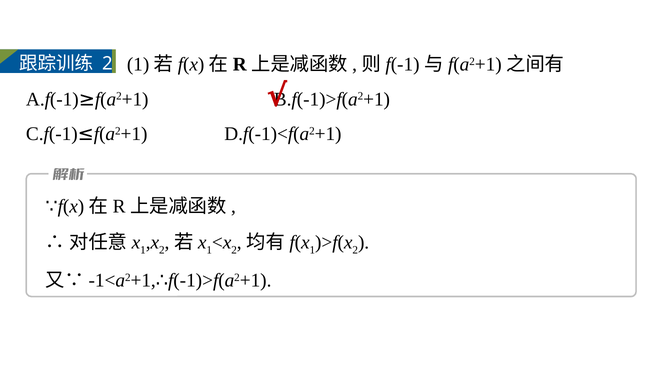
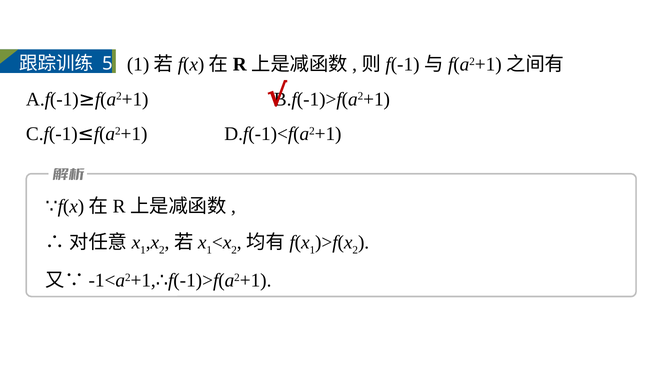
2: 2 -> 5 (107, 63)
